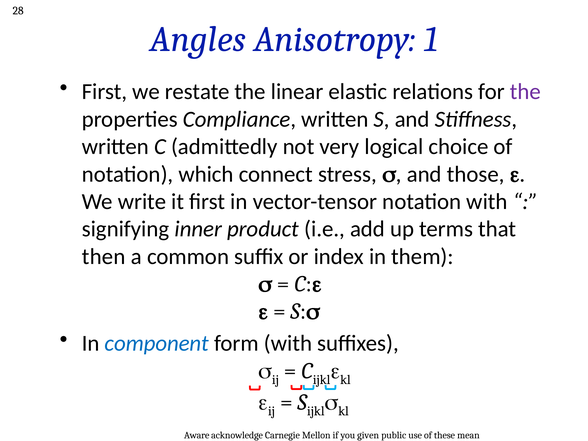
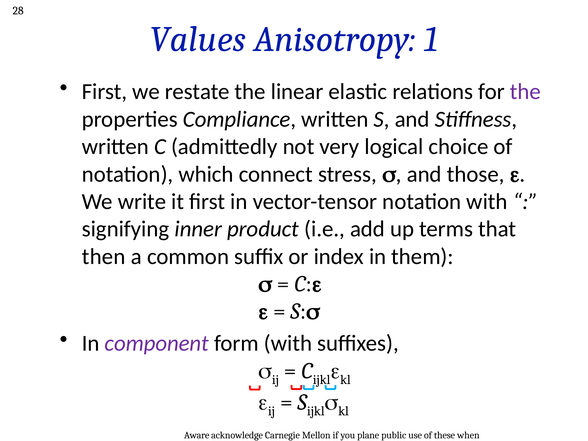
Angles: Angles -> Values (198, 39)
component colour: blue -> purple (157, 343)
given: given -> plane (368, 435)
mean: mean -> when (468, 435)
